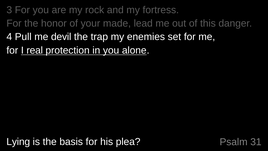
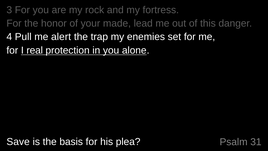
devil: devil -> alert (61, 37)
Lying: Lying -> Save (18, 142)
